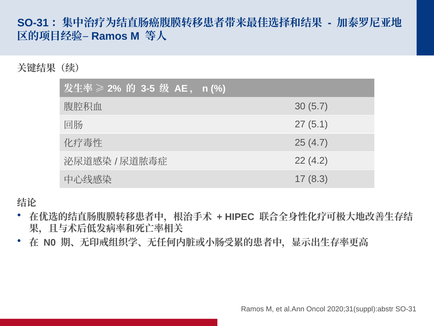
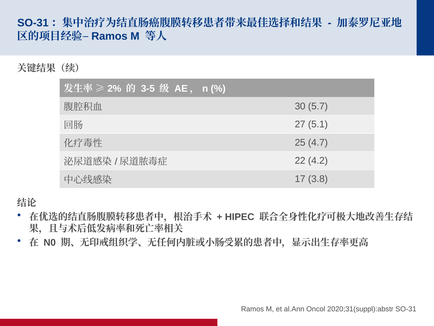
8.3: 8.3 -> 3.8 (318, 179)
